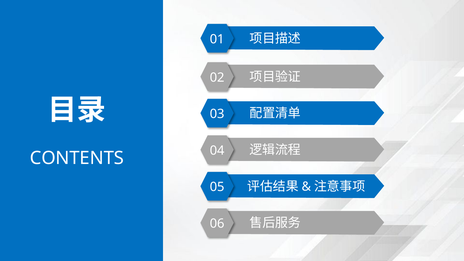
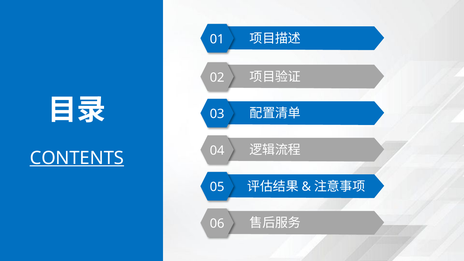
CONTENTS underline: none -> present (77, 158)
